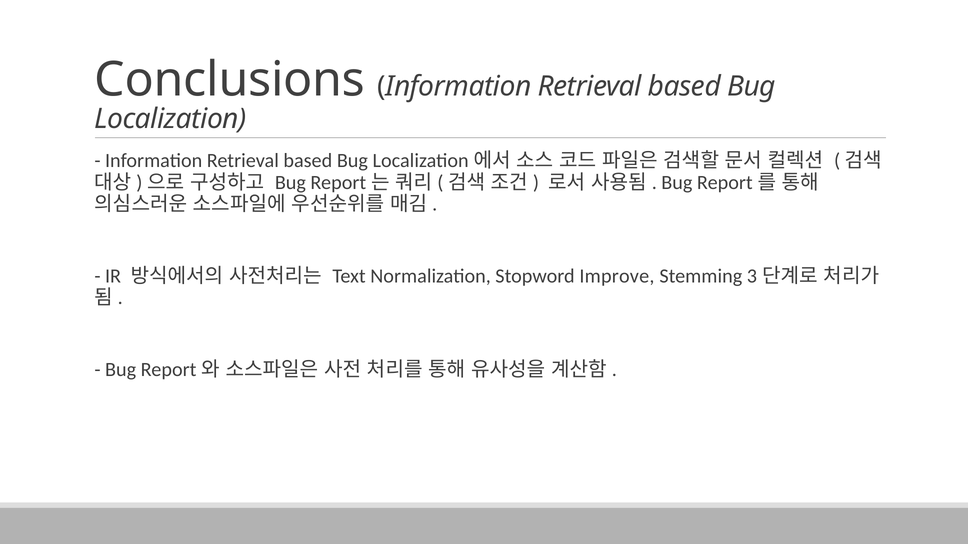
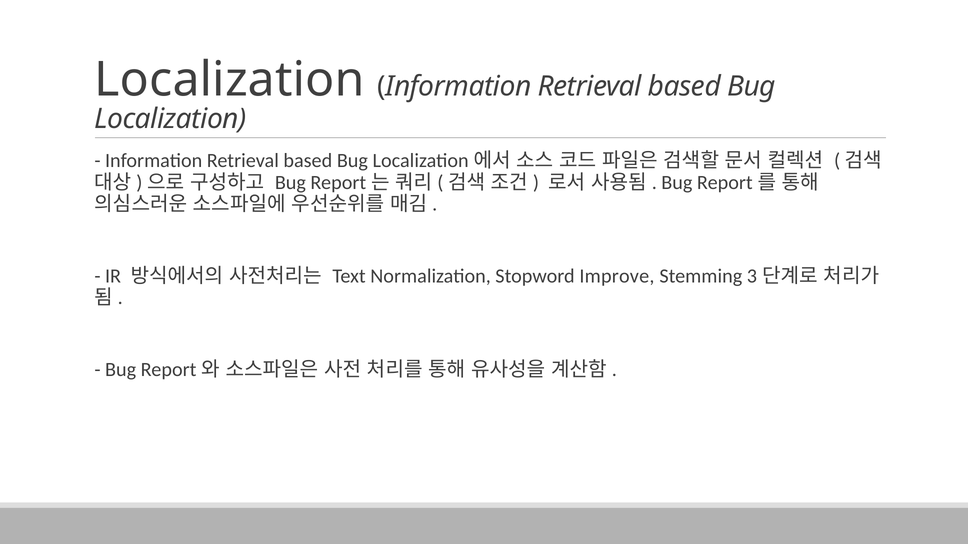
Conclusions: Conclusions -> Localization (230, 80)
